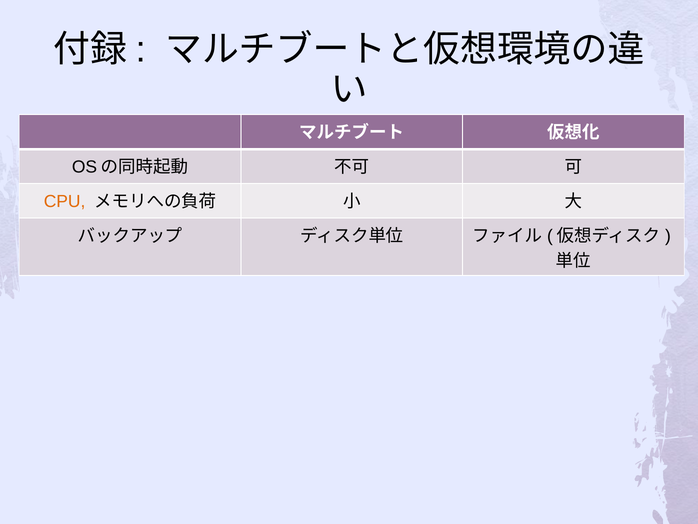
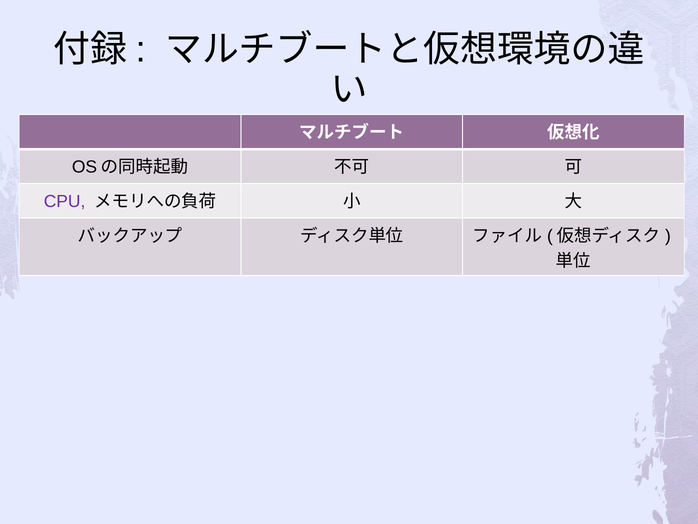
CPU colour: orange -> purple (65, 201)
